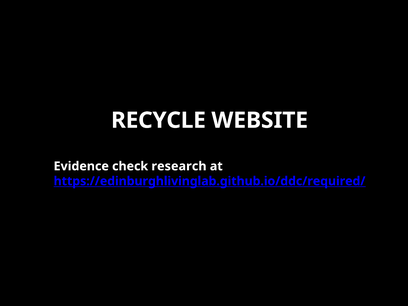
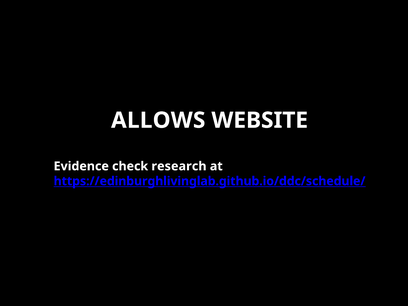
RECYCLE: RECYCLE -> ALLOWS (158, 120)
https://edinburghlivinglab.github.io/ddc/required/: https://edinburghlivinglab.github.io/ddc/required/ -> https://edinburghlivinglab.github.io/ddc/schedule/ (210, 181)
